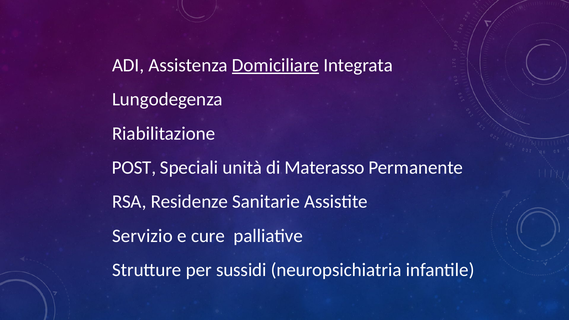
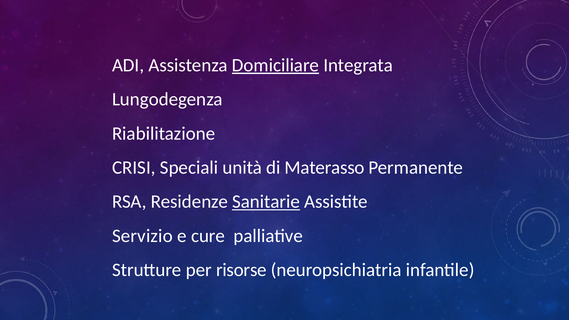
POST: POST -> CRISI (134, 168)
Sanitarie underline: none -> present (266, 202)
sussidi: sussidi -> risorse (241, 270)
